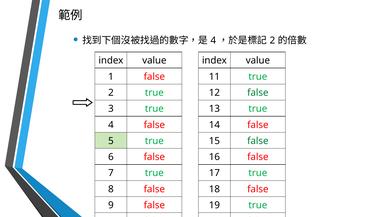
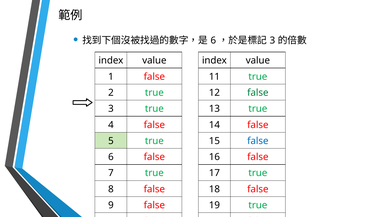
4: 4 -> 6 (213, 40)
2: 2 -> 3 (272, 40)
false colour: green -> blue (258, 141)
